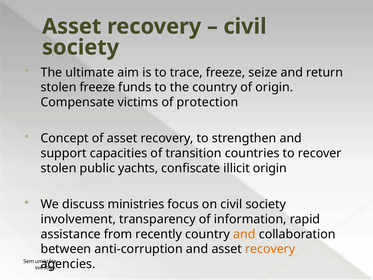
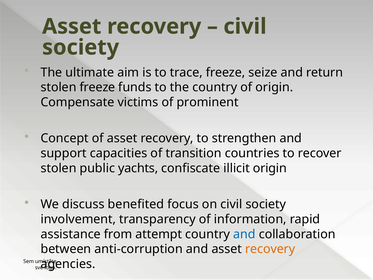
protection: protection -> prominent (208, 102)
ministries: ministries -> benefited (136, 204)
recently: recently -> attempt (159, 234)
and colour: orange -> blue (244, 234)
